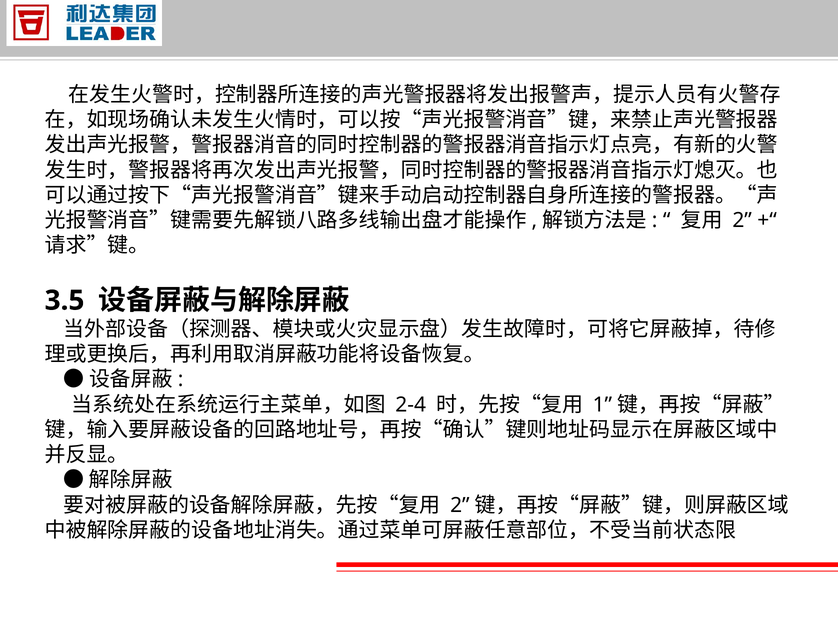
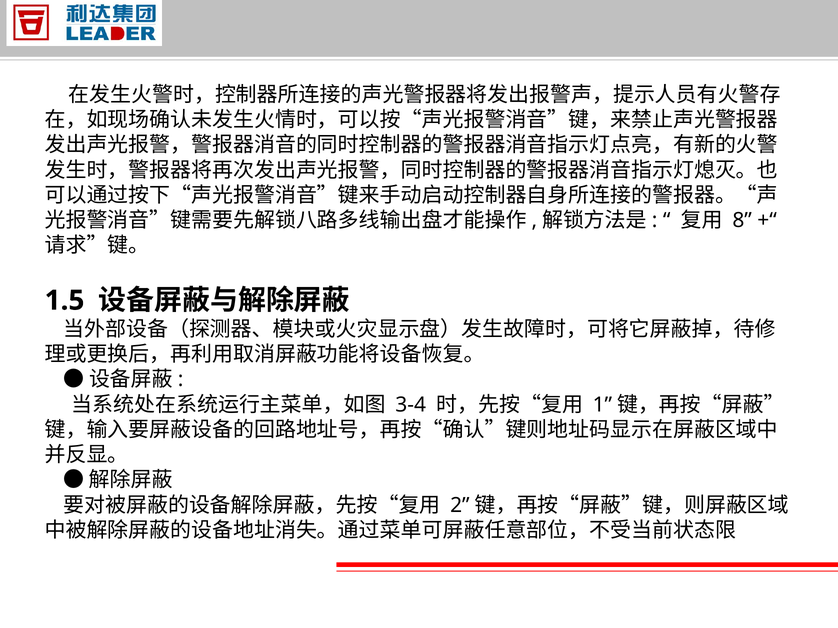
2: 2 -> 8 (742, 221)
3.5: 3.5 -> 1.5 (65, 301)
2-4: 2-4 -> 3-4 (411, 405)
